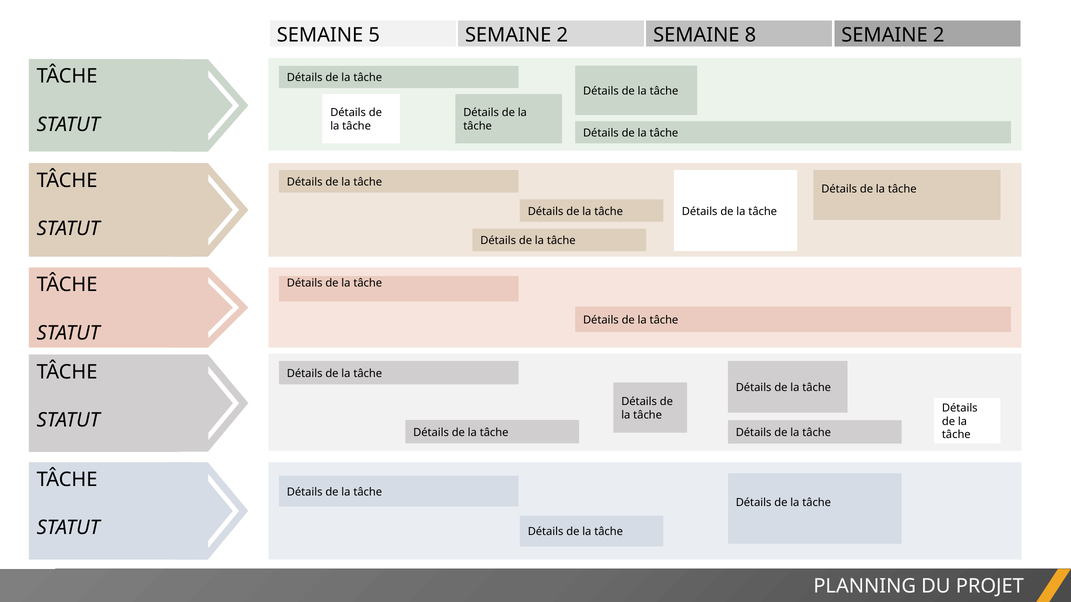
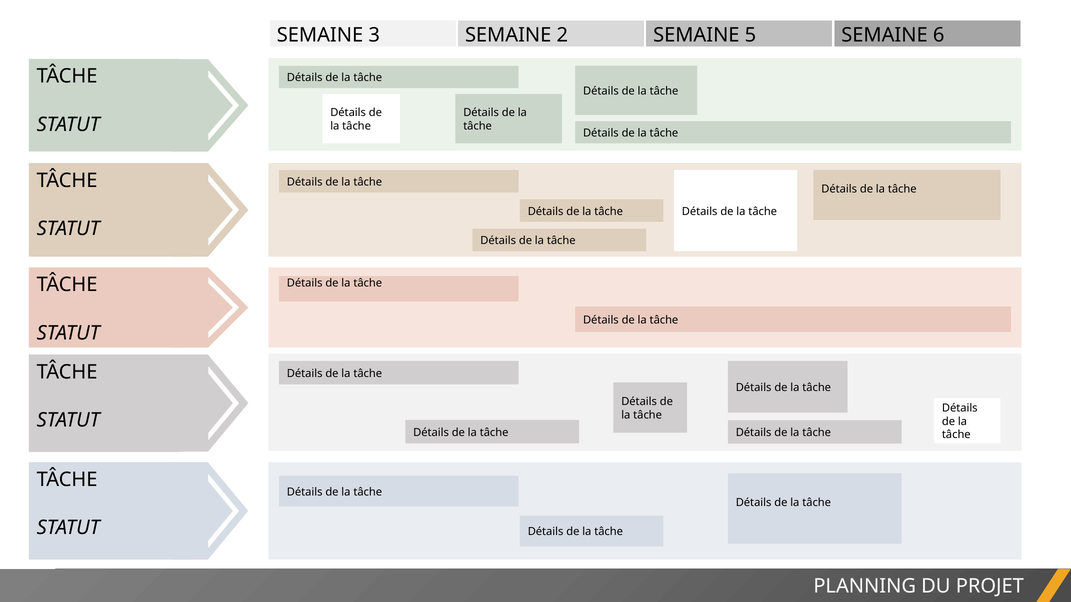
5: 5 -> 3 (374, 35)
8: 8 -> 5 (750, 35)
2: 2 -> 6 (939, 35)
